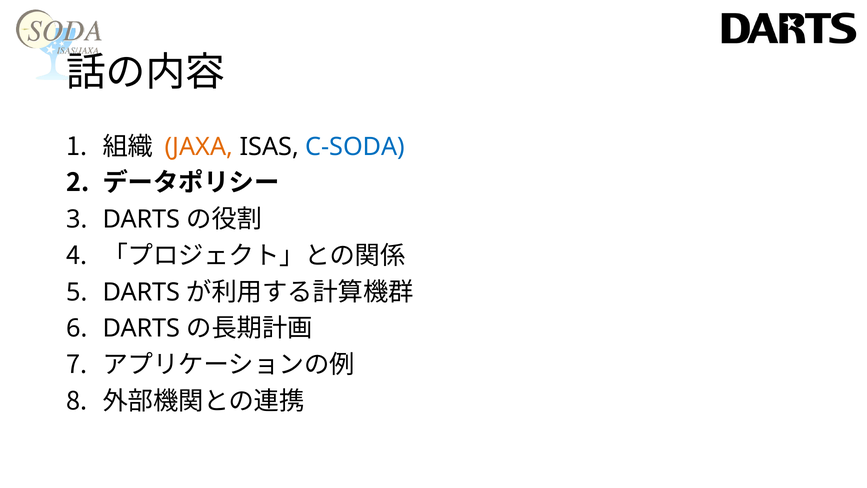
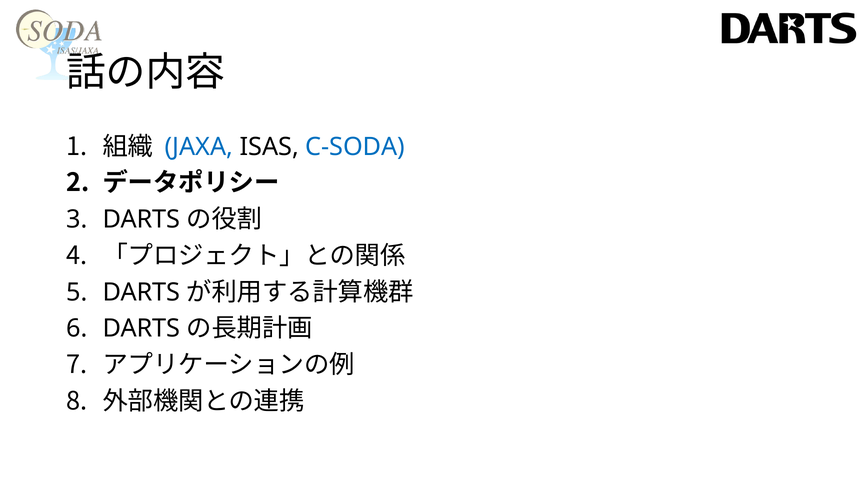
JAXA colour: orange -> blue (199, 147)
